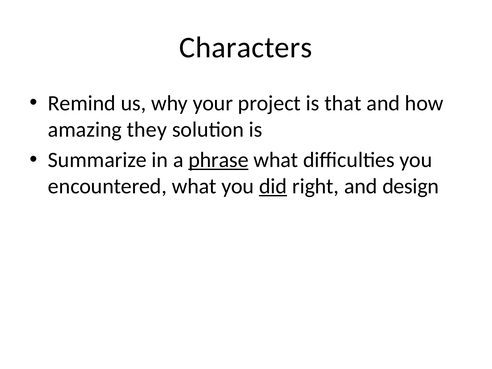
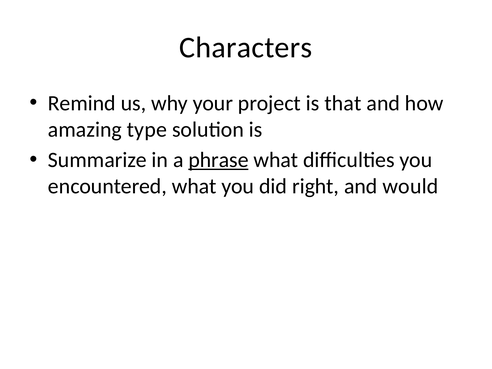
they: they -> type (147, 129)
did underline: present -> none (273, 186)
design: design -> would (410, 186)
